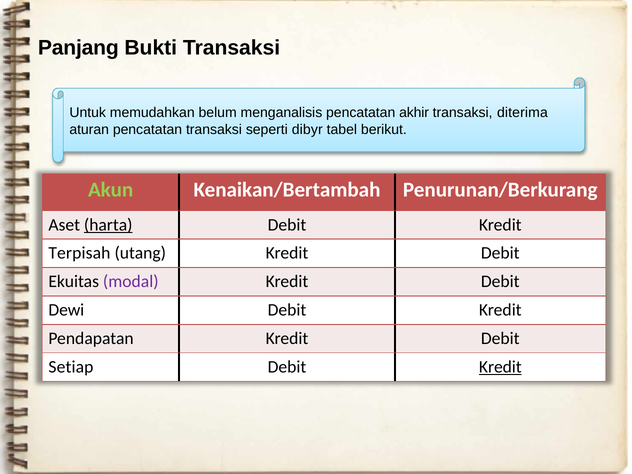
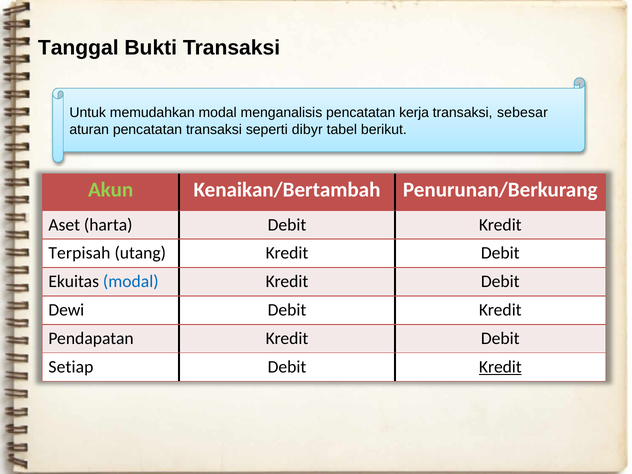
Panjang: Panjang -> Tanggal (78, 48)
memudahkan belum: belum -> modal (218, 113)
akhir: akhir -> kerja (414, 113)
diterima: diterima -> sebesar (522, 113)
harta underline: present -> none (108, 225)
modal colour: purple -> blue (131, 282)
